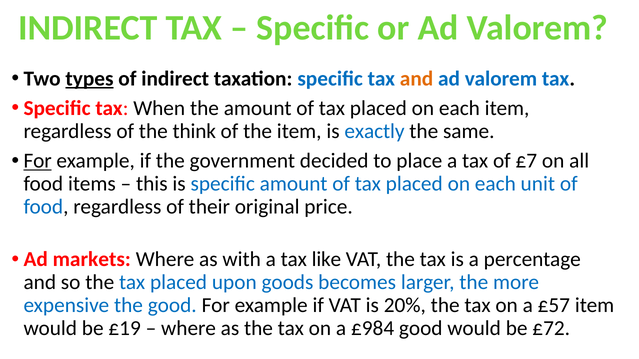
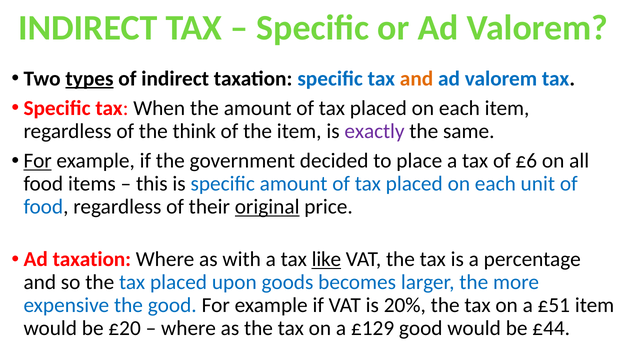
exactly colour: blue -> purple (374, 131)
£7: £7 -> £6 (526, 161)
original underline: none -> present (267, 207)
Ad markets: markets -> taxation (92, 260)
like underline: none -> present (326, 260)
£57: £57 -> £51 (554, 306)
£19: £19 -> £20 (125, 329)
£984: £984 -> £129 (373, 329)
£72: £72 -> £44 (551, 329)
